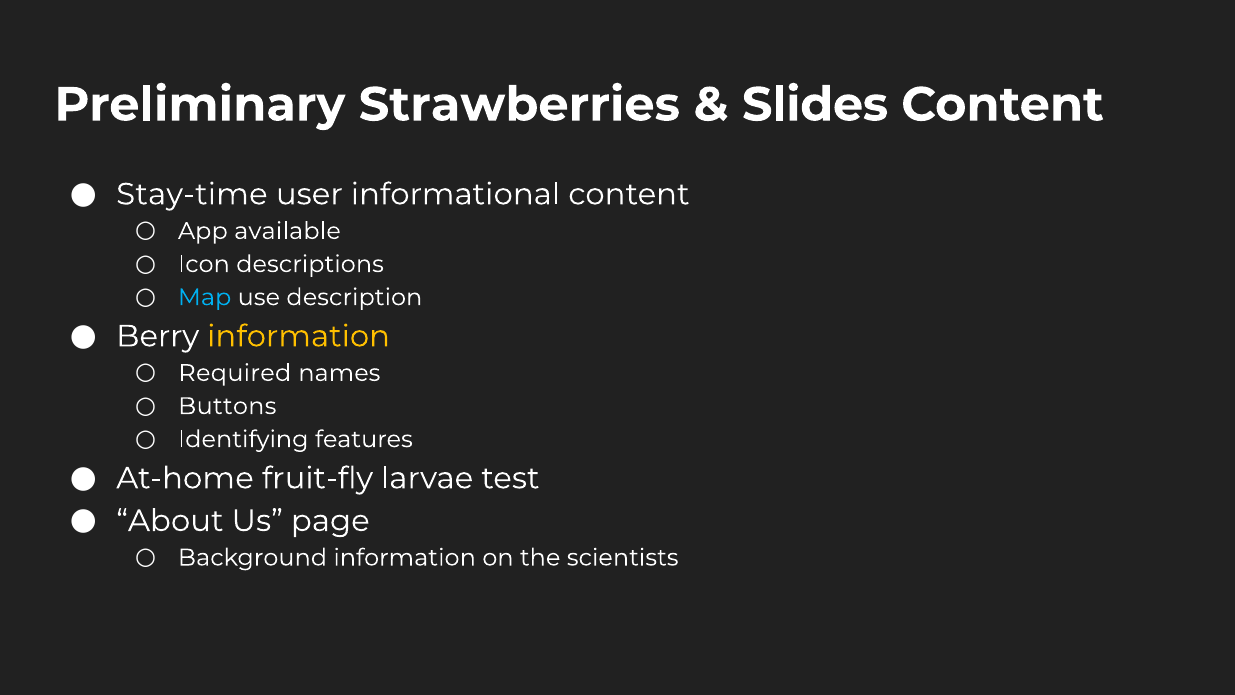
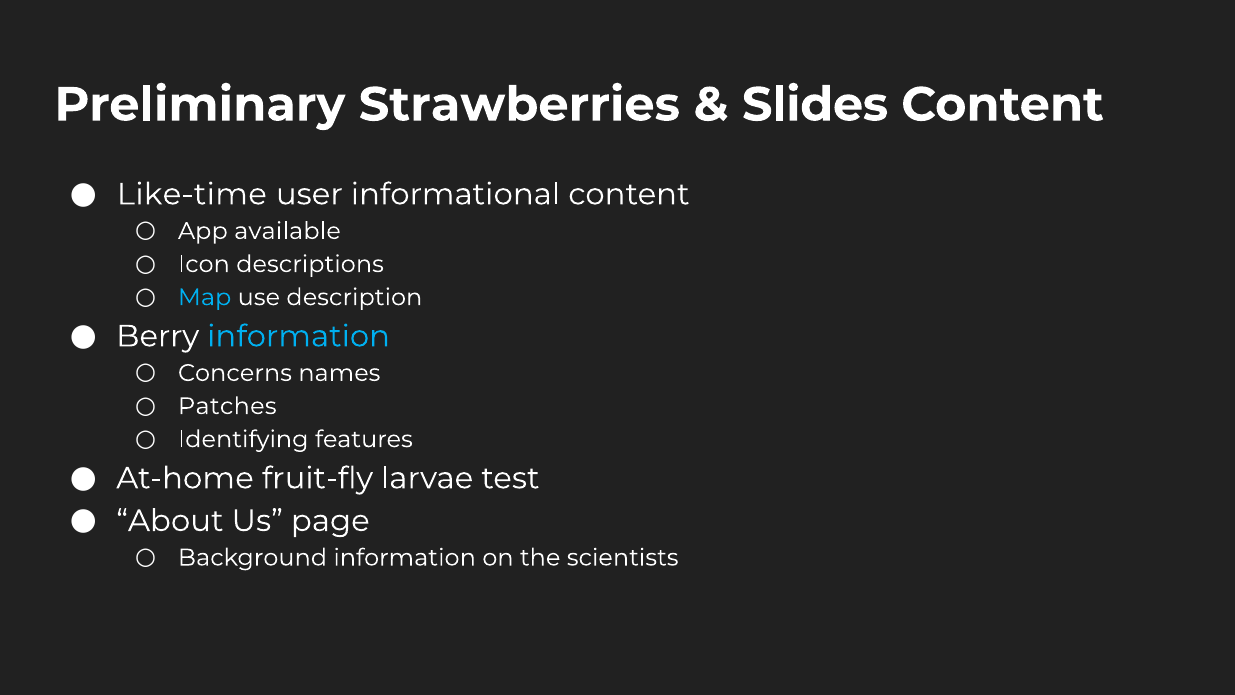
Stay-time: Stay-time -> Like-time (192, 194)
information colour: yellow -> light blue (299, 336)
Required: Required -> Concerns (235, 373)
Buttons: Buttons -> Patches (227, 406)
